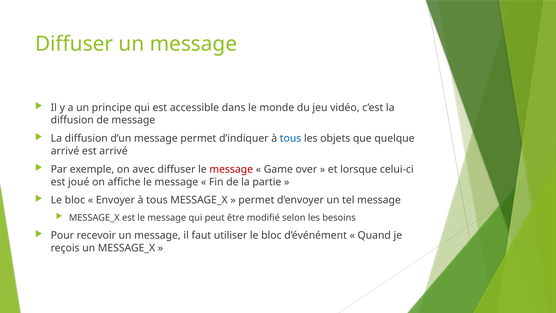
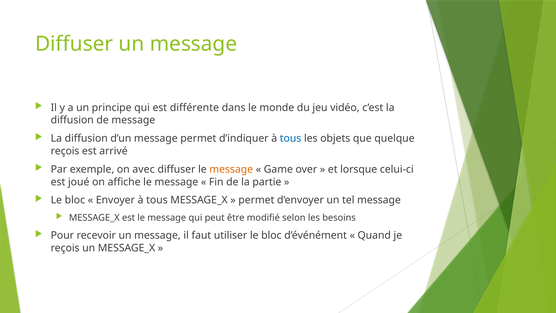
accessible: accessible -> différente (194, 108)
arrivé: arrivé -> reçois (65, 151)
message colour: red -> orange (231, 169)
